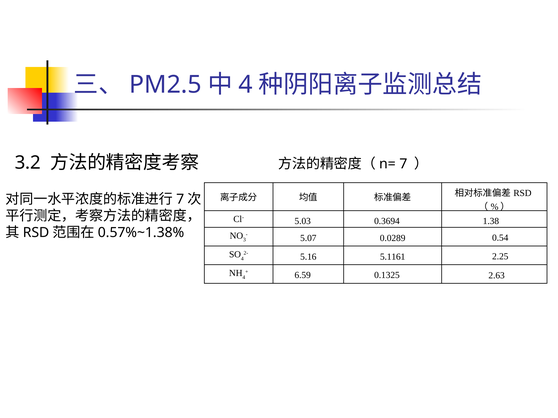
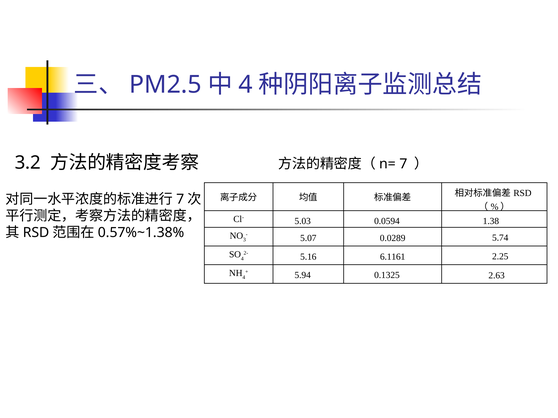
0.3694: 0.3694 -> 0.0594 (387, 221)
0.54: 0.54 -> 5.74 (500, 238)
5.1161: 5.1161 -> 6.1161 (393, 257)
6.59: 6.59 -> 5.94 (303, 276)
